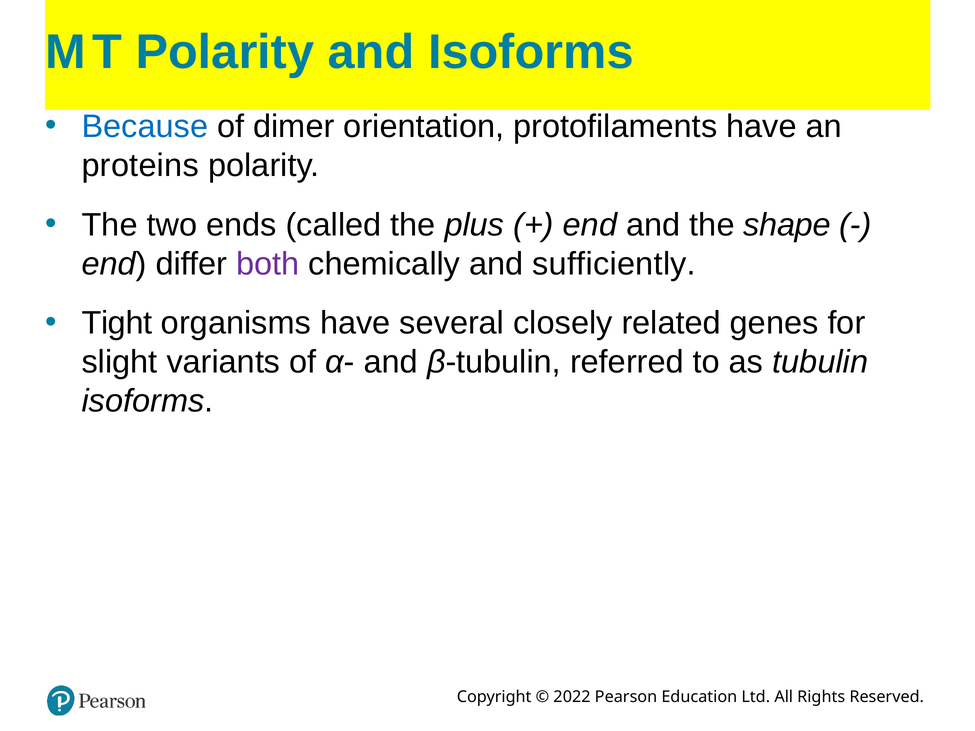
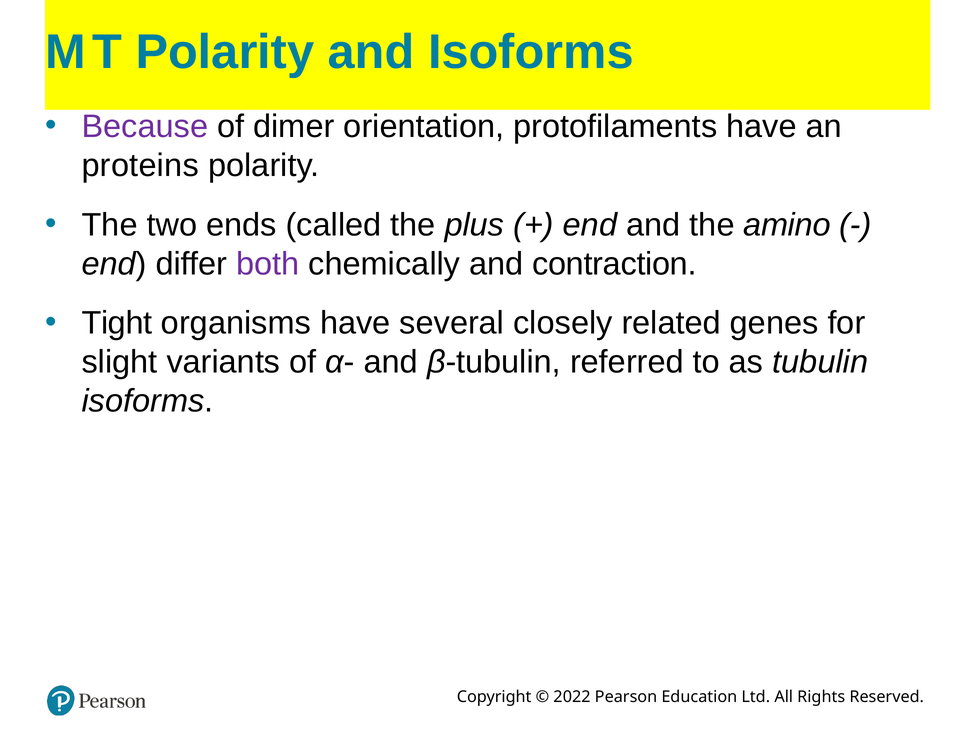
Because colour: blue -> purple (145, 127)
shape: shape -> amino (787, 225)
sufficiently: sufficiently -> contraction (614, 264)
